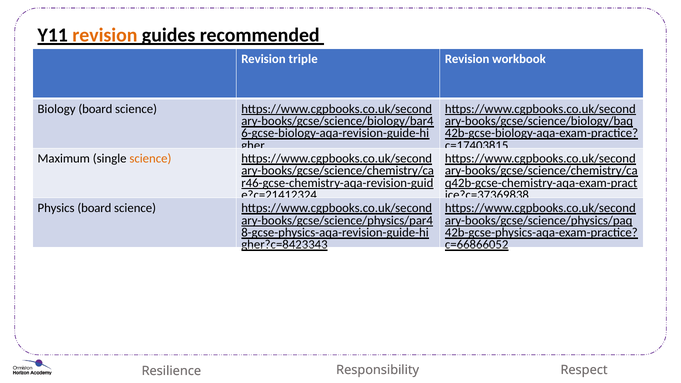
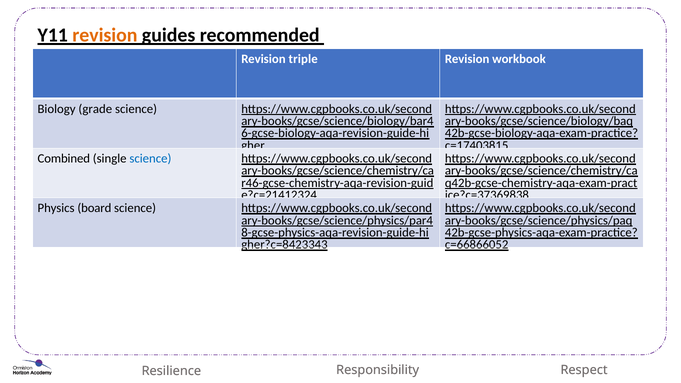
Biology board: board -> grade (95, 109)
Maximum: Maximum -> Combined (64, 159)
science colour: orange -> blue (150, 159)
